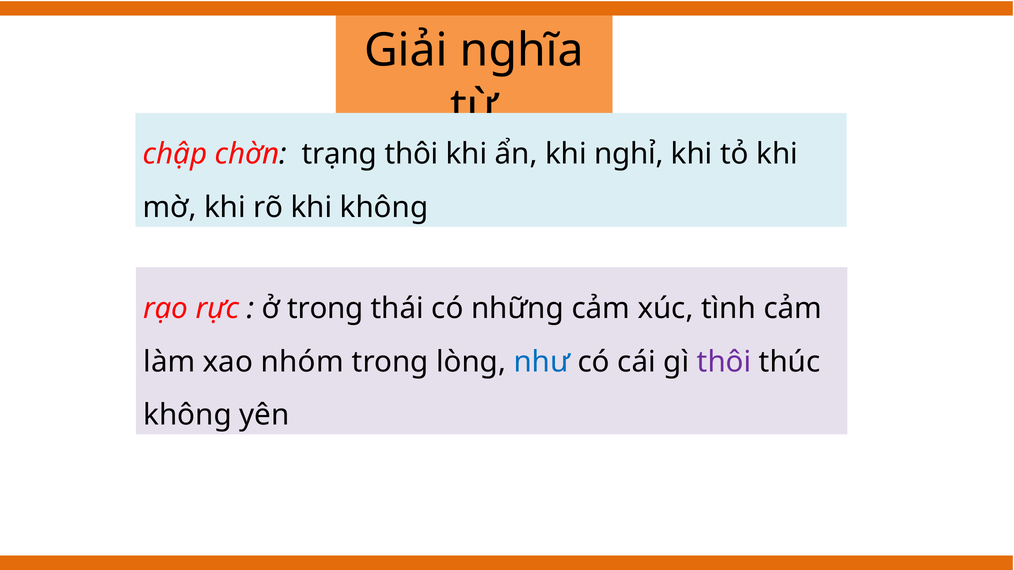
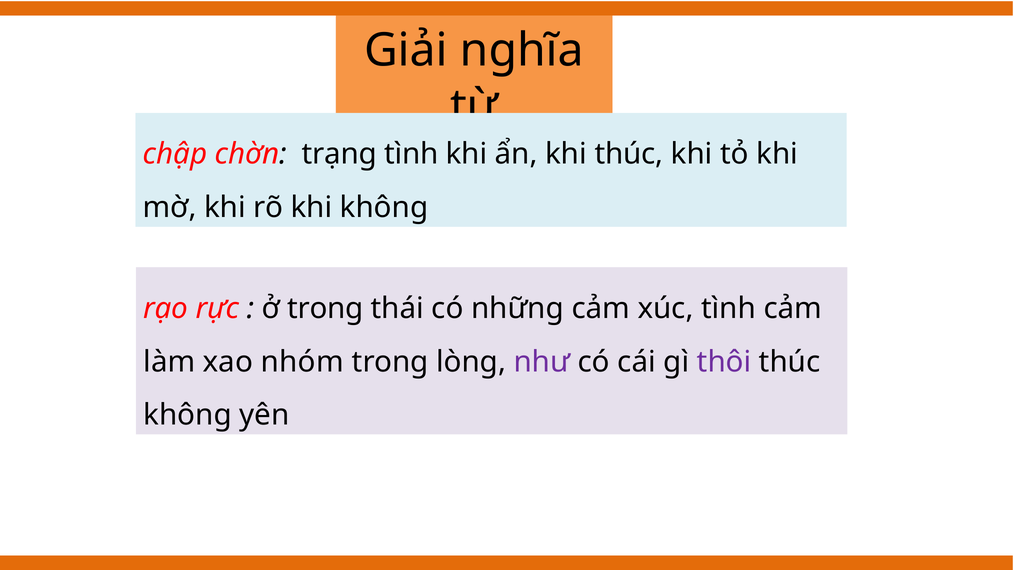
trạng thôi: thôi -> tình (411, 154)
khi nghỉ: nghỉ -> thúc (629, 154)
như colour: blue -> purple (542, 362)
